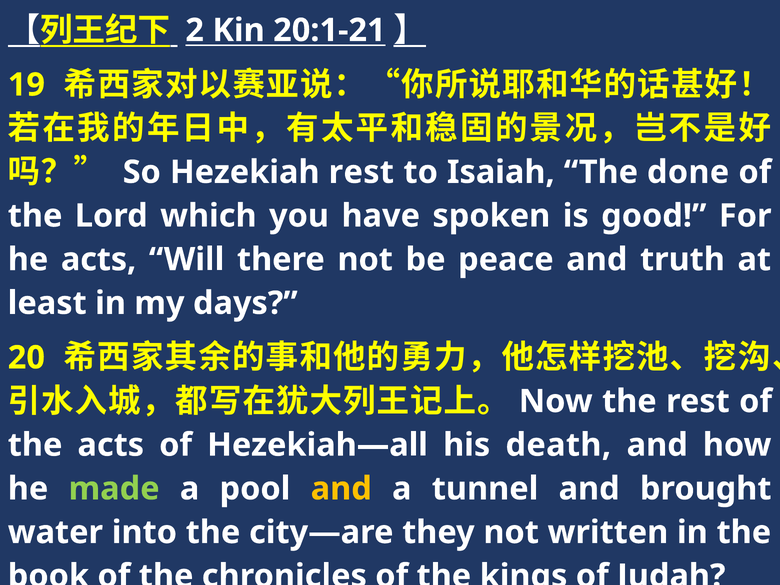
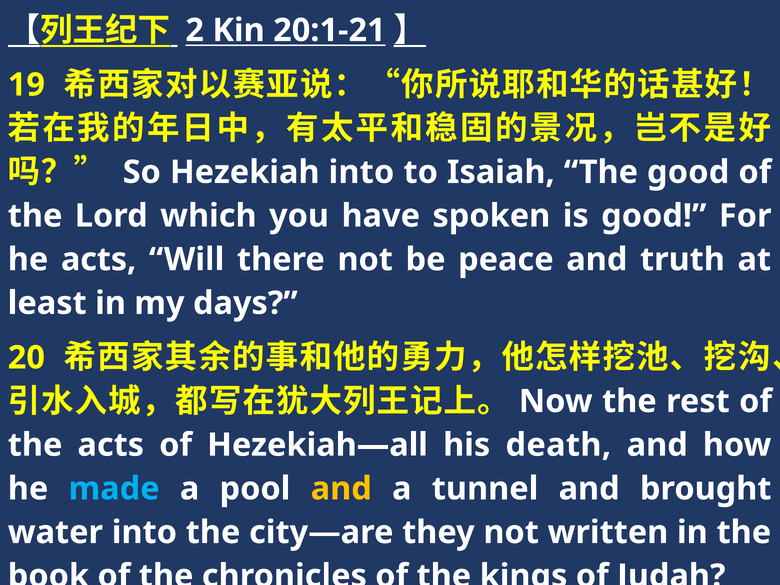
Hezekiah rest: rest -> into (361, 172)
The done: done -> good (688, 172)
made colour: light green -> light blue (114, 489)
